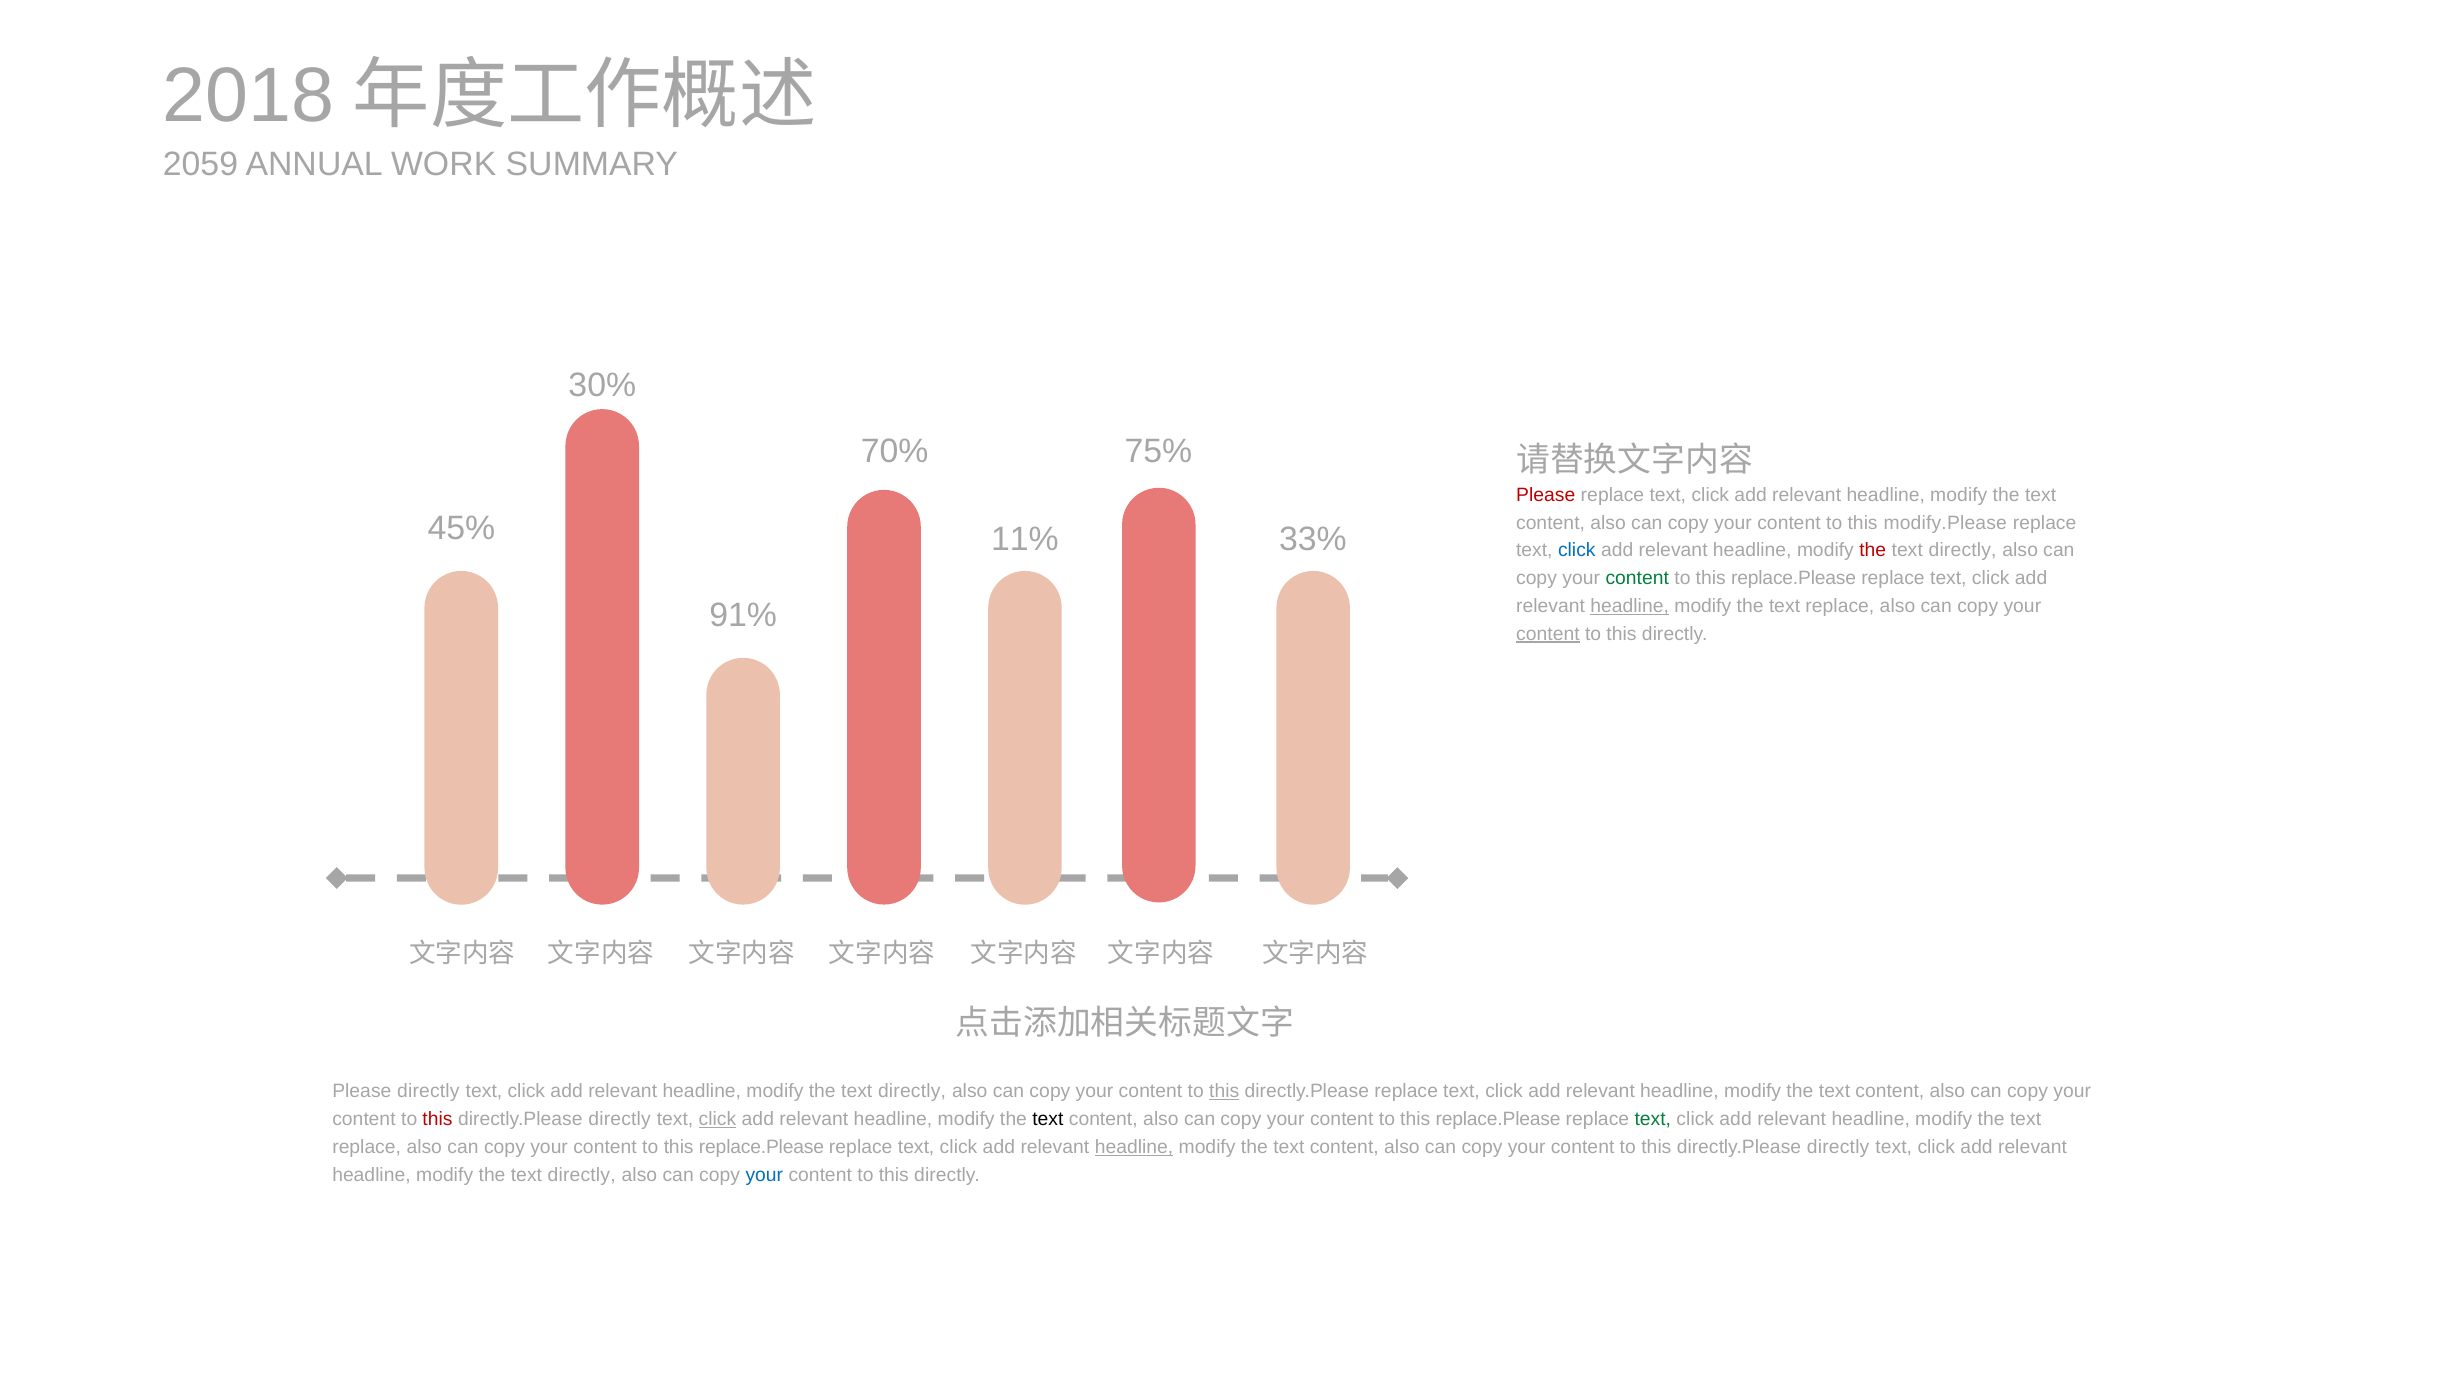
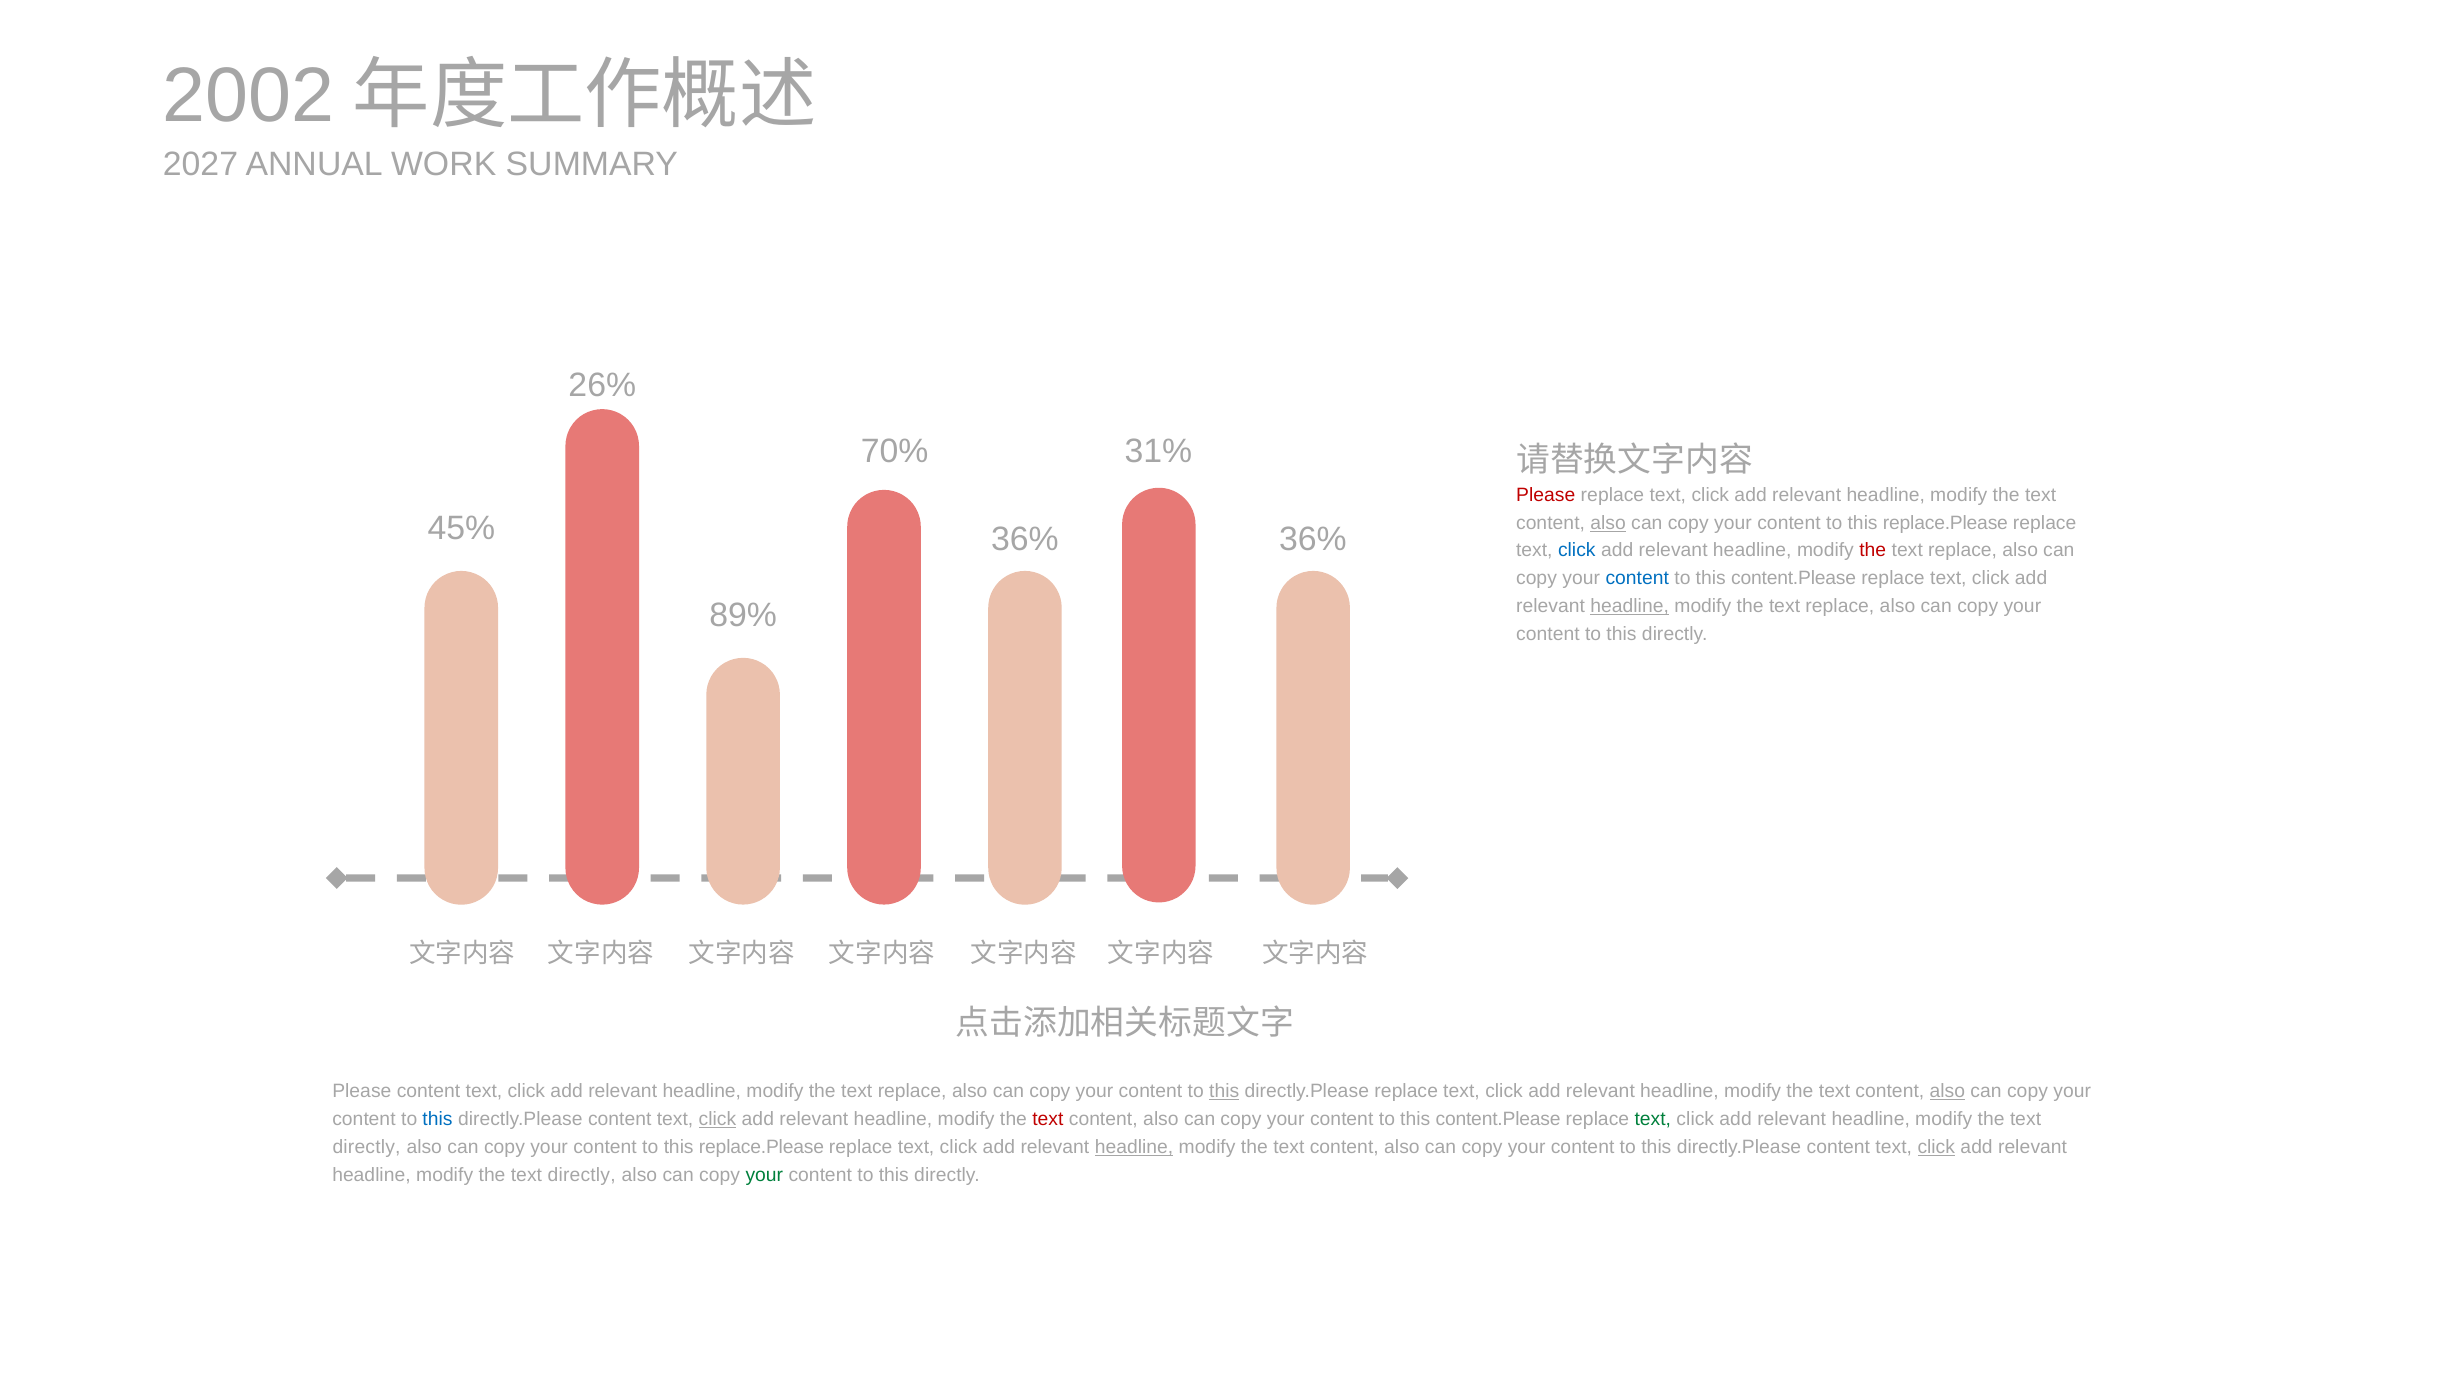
2018: 2018 -> 2002 (249, 96)
2059: 2059 -> 2027 (200, 164)
30%: 30% -> 26% (602, 386)
75%: 75% -> 31% (1158, 451)
also underline: none -> present (1608, 523)
modify.Please: modify.Please -> replace.Please (1945, 523)
11%: 11% -> 36% (1025, 539)
33%: 33% -> 36% (1313, 539)
directly: directly -> replace (1963, 551)
content colour: green -> blue (1637, 578)
replace.Please: replace.Please -> content.Please (1794, 578)
91%: 91% -> 89% (743, 615)
content underline: present -> none (1548, 634)
Please directly: directly -> content (428, 1092)
directly: directly -> replace (912, 1092)
also underline: none -> present (1947, 1092)
this colour: red -> blue (438, 1119)
directly: directly -> content (620, 1119)
text colour: black -> red (1048, 1119)
replace.Please: replace.Please -> content.Please (1498, 1119)
replace: replace -> directly (367, 1147)
directly: directly -> content (1838, 1147)
click underline: none -> present (1936, 1147)
your colour: blue -> green (764, 1175)
